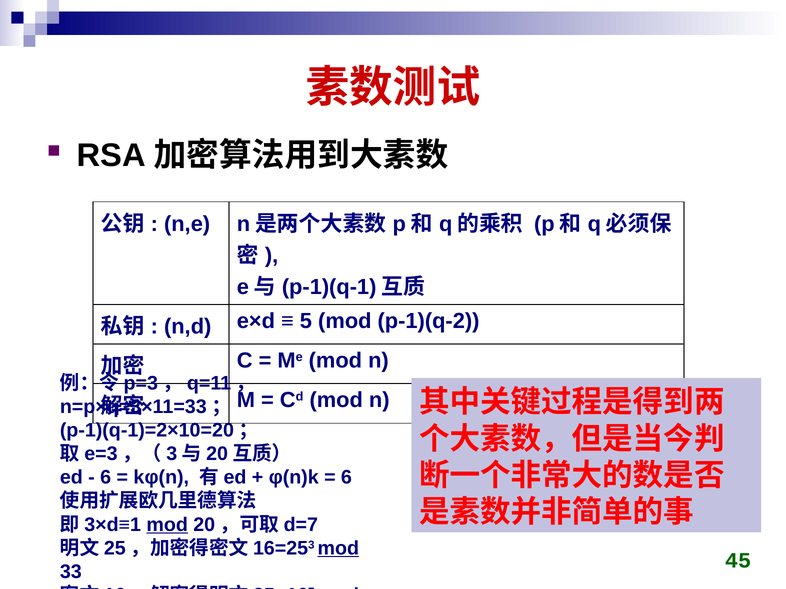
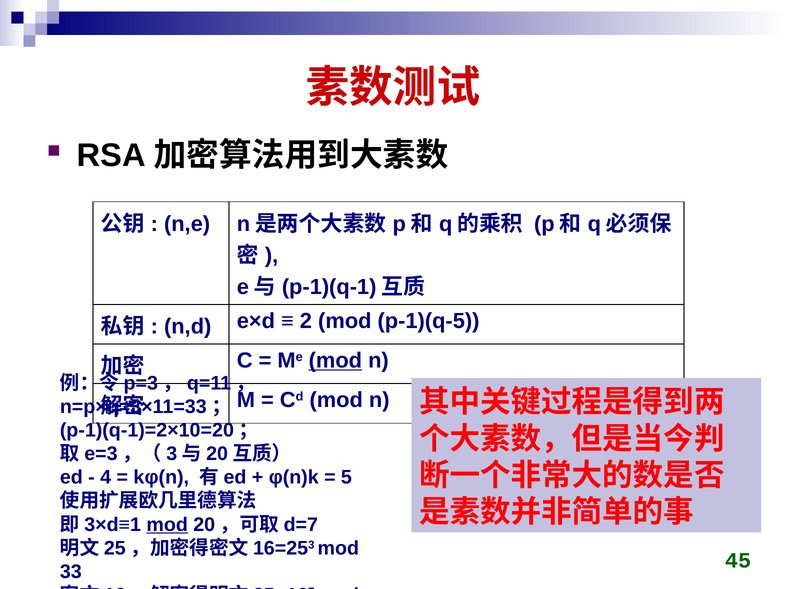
5: 5 -> 2 (306, 321)
p-1)(q-2: p-1)(q-2 -> p-1)(q-5 (429, 321)
mod underline: none -> present (335, 361)
6: 6 -> 4 (106, 478)
6: 6 -> 5 (346, 478)
mod underline: present -> none (338, 549)
